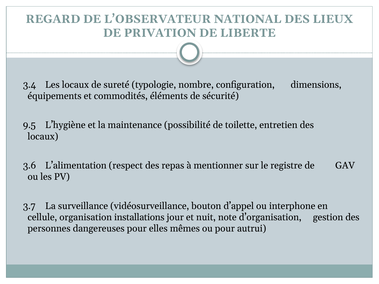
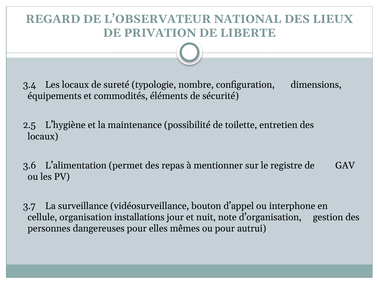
9.5: 9.5 -> 2.5 (29, 125)
respect: respect -> permet (126, 166)
